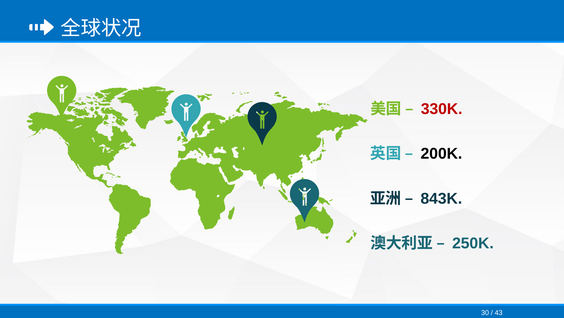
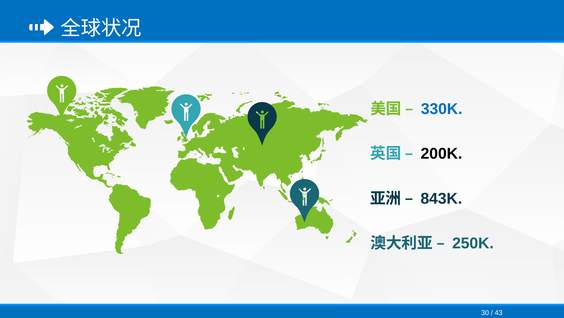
330K colour: red -> blue (442, 109)
